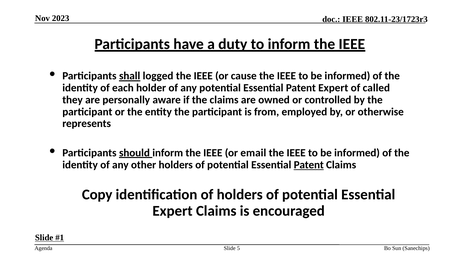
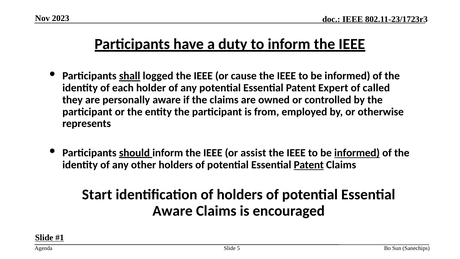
email: email -> assist (253, 153)
informed underline: none -> present (357, 153)
Copy: Copy -> Start (97, 195)
Expert: Expert -> Aware (173, 211)
